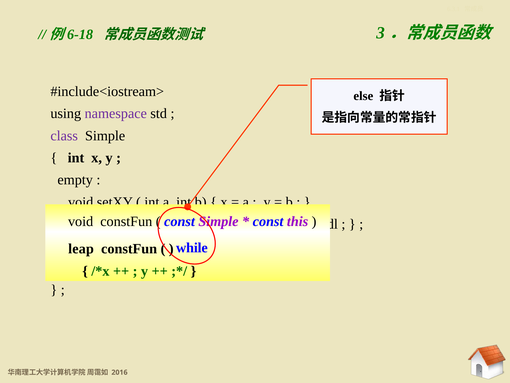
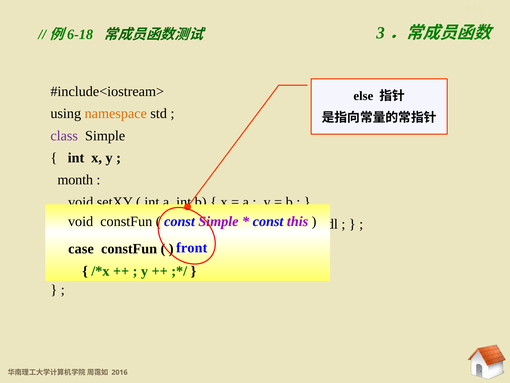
namespace colour: purple -> orange (116, 113)
empty: empty -> month (75, 180)
while: while -> front (192, 247)
leap: leap -> case (81, 249)
